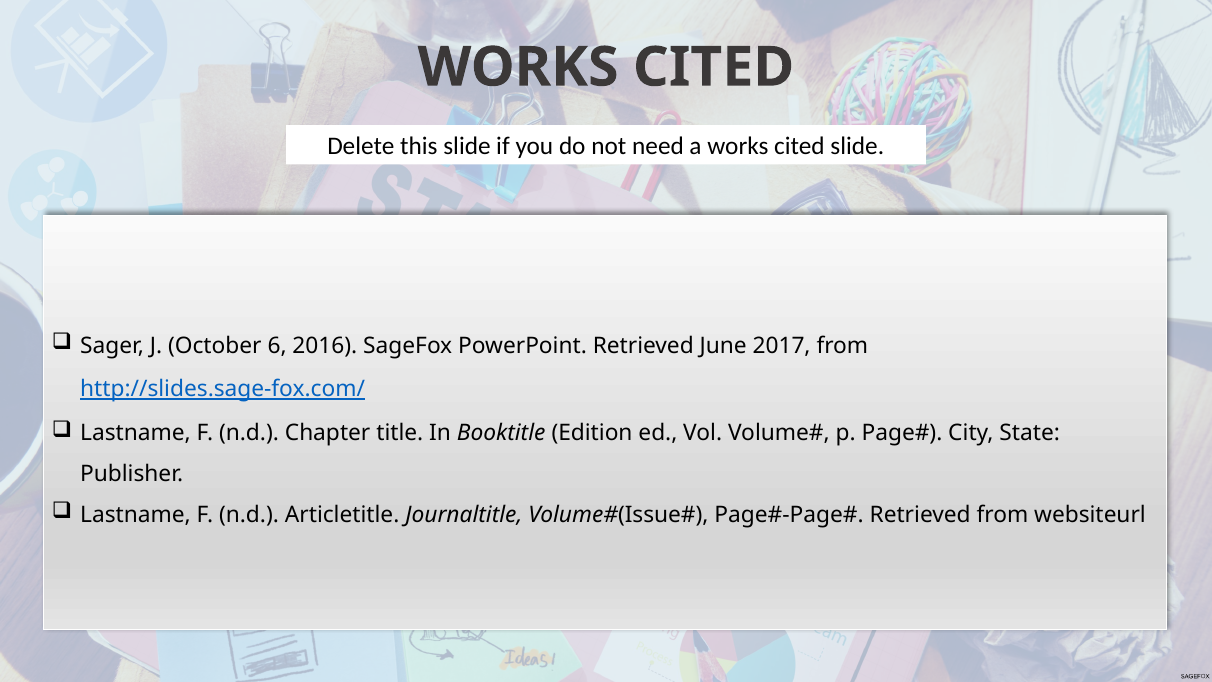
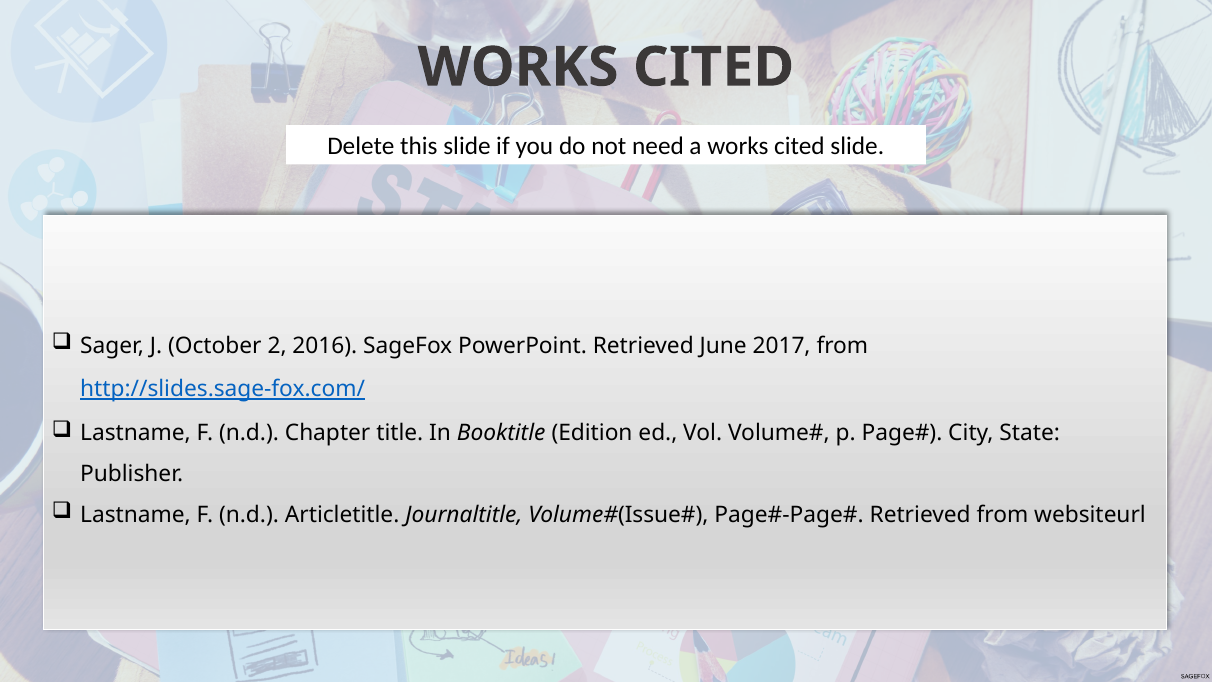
6: 6 -> 2 (277, 346)
